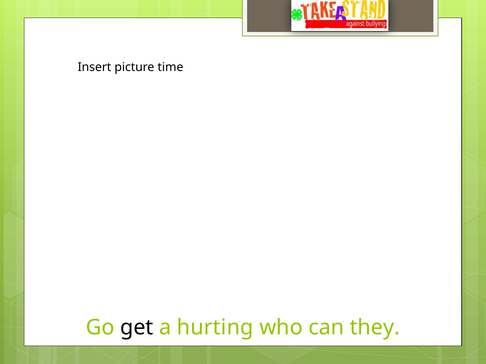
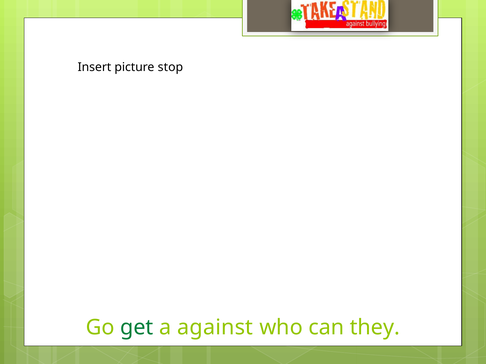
time: time -> stop (170, 67)
get colour: black -> green (137, 328)
hurting: hurting -> against (215, 328)
